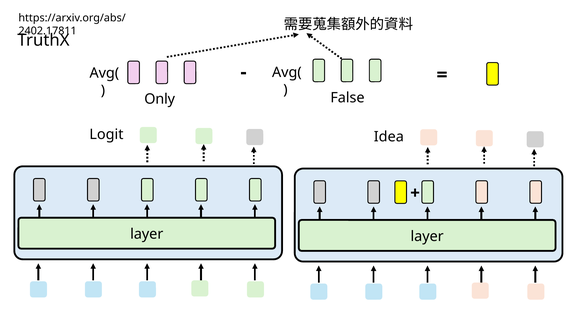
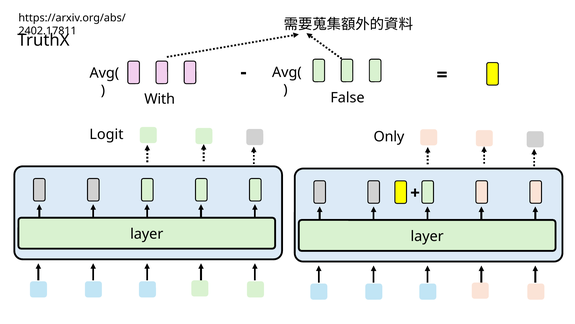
Only: Only -> With (160, 99)
Idea: Idea -> Only (389, 136)
